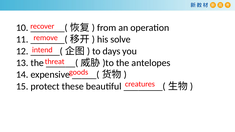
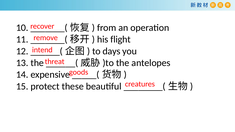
solve: solve -> flight (121, 39)
